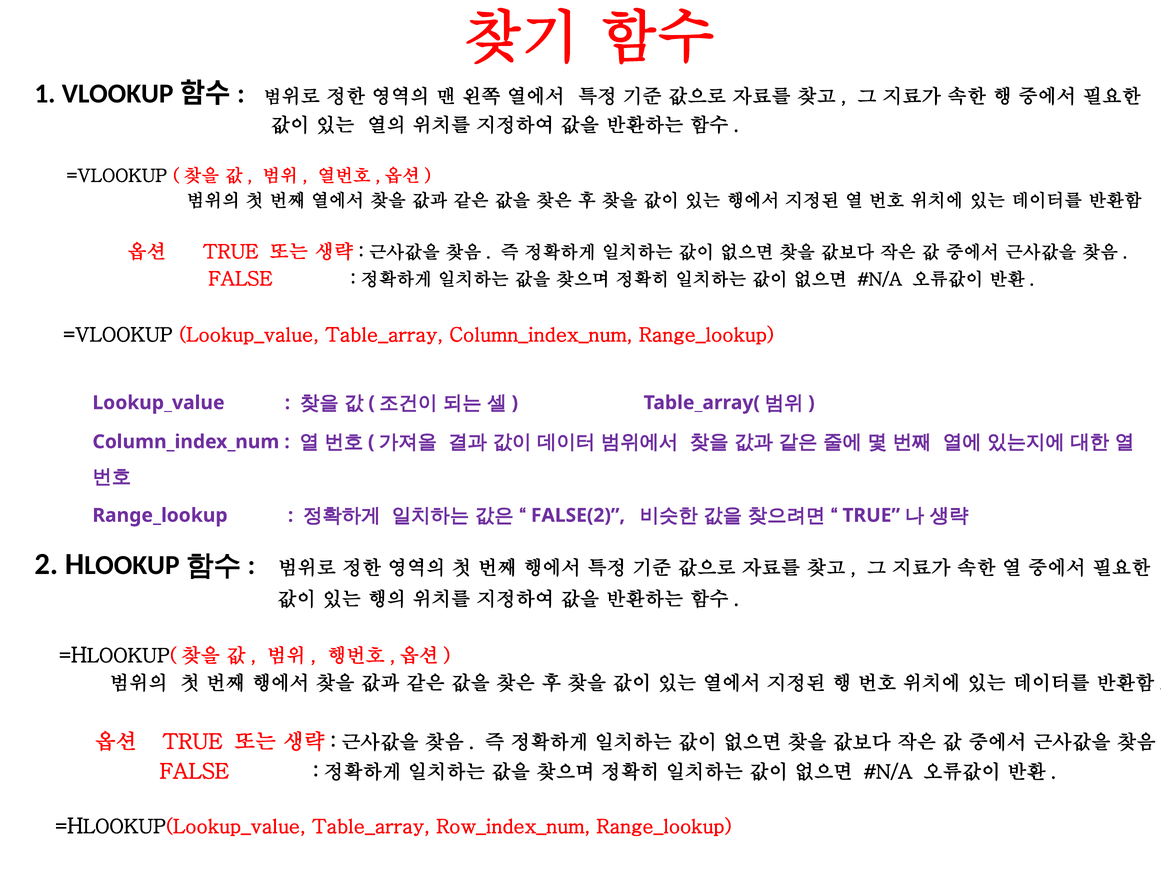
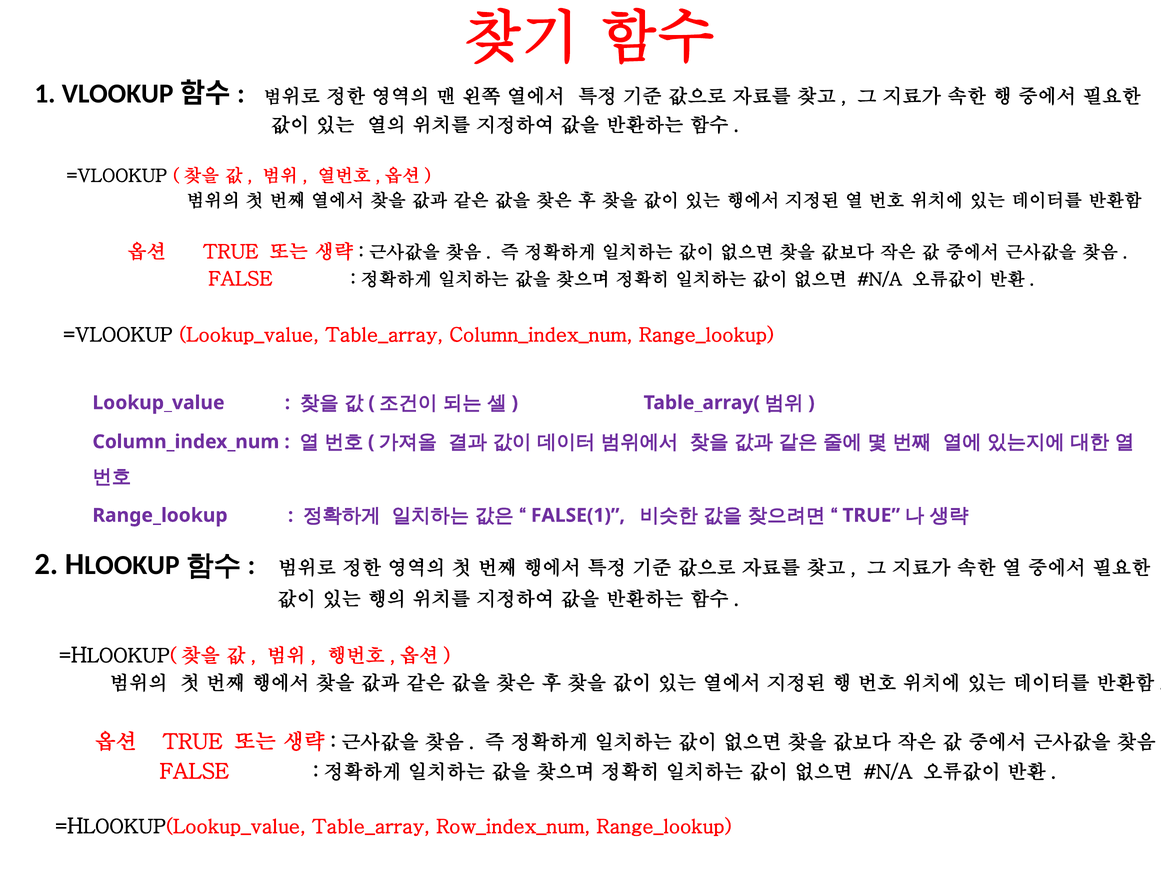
FALSE(2: FALSE(2 -> FALSE(1 (578, 515)
